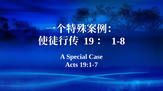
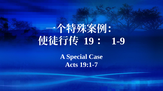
1-8: 1-8 -> 1-9 (118, 41)
